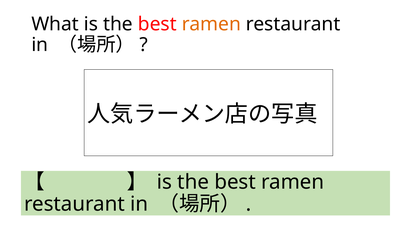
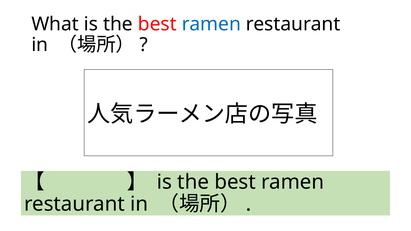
ramen colour: orange -> blue (211, 24)
